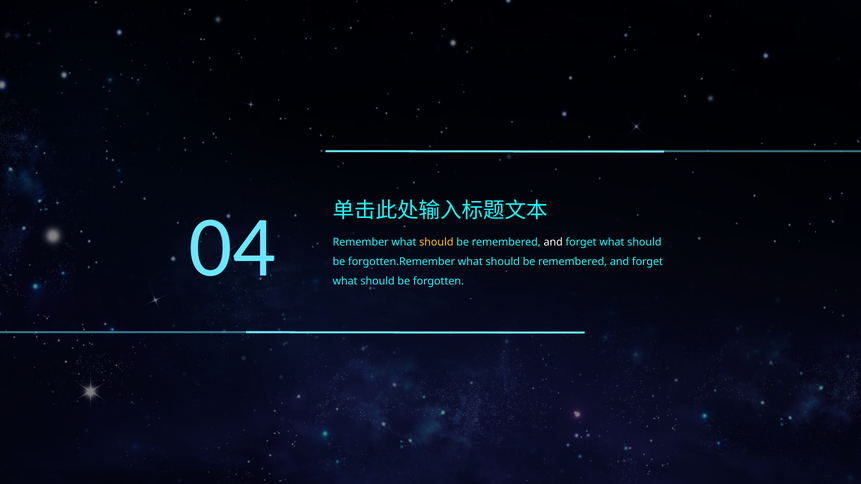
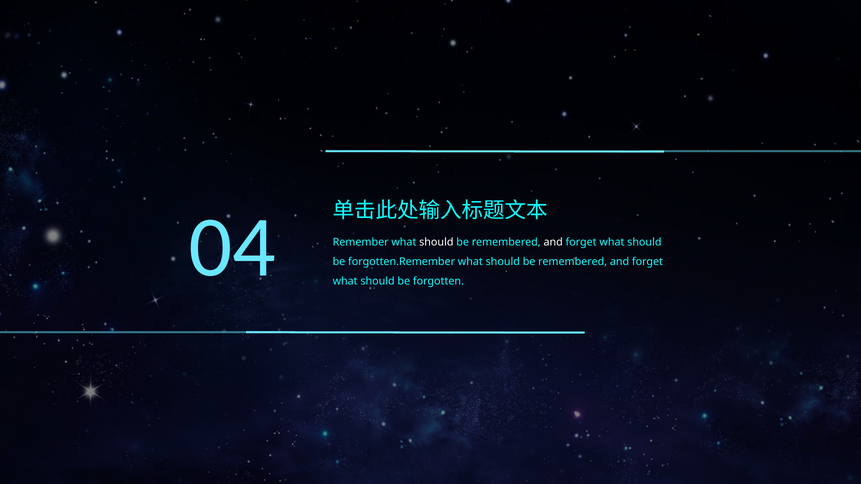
should colour: yellow -> white (436, 243)
